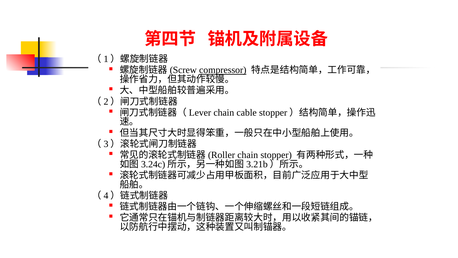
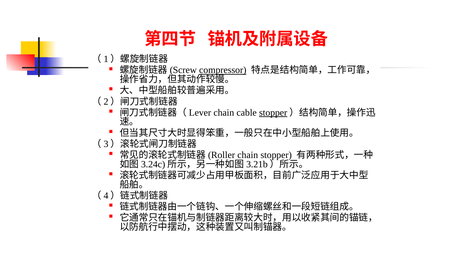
stopper underline: none -> present (273, 112)
